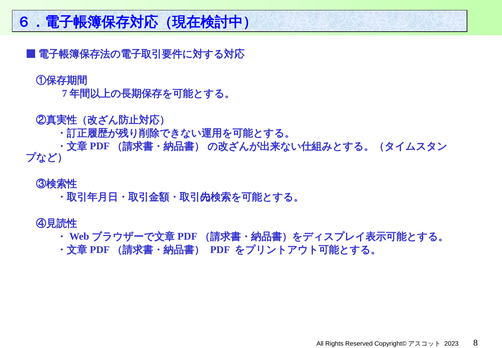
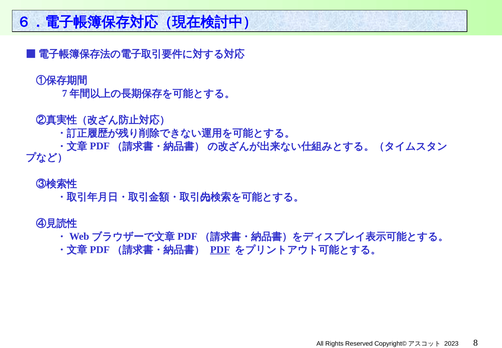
PDF underline: none -> present (220, 249)
